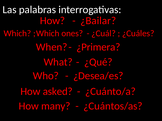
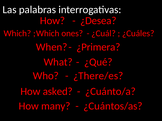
¿Bailar: ¿Bailar -> ¿Desea (98, 21)
¿Desea/es: ¿Desea/es -> ¿There/es (98, 76)
